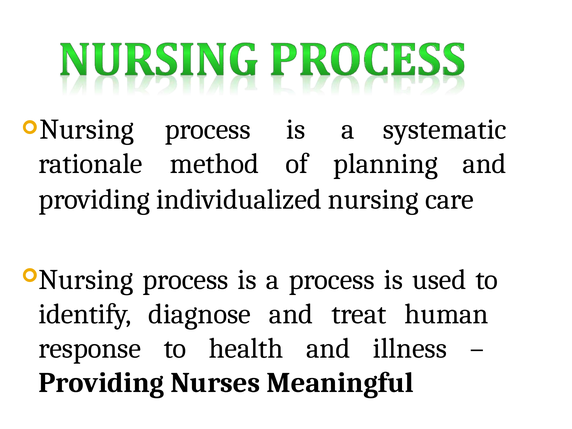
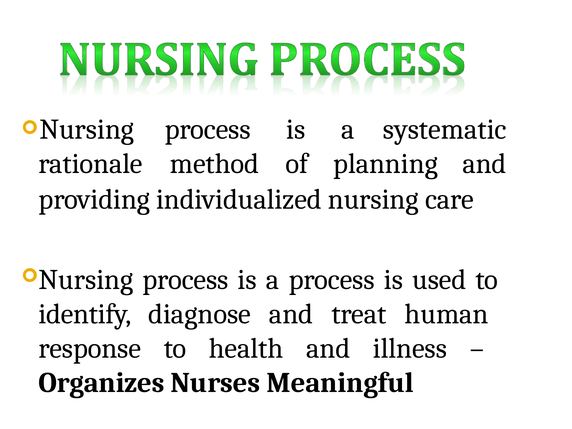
Providing: Providing -> Organizes (101, 383)
